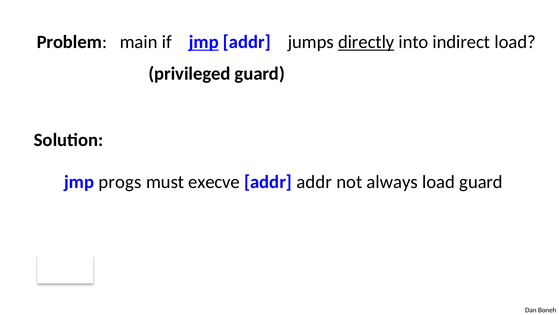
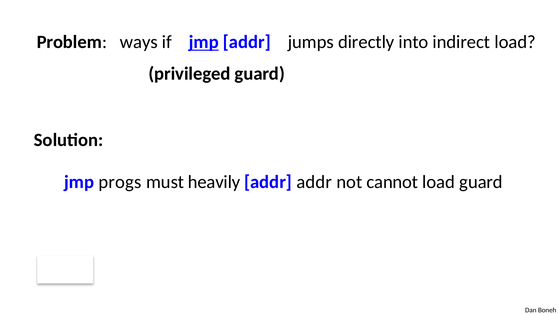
main: main -> ways (139, 42)
directly underline: present -> none (366, 42)
execve: execve -> heavily (214, 182)
always: always -> cannot (392, 182)
